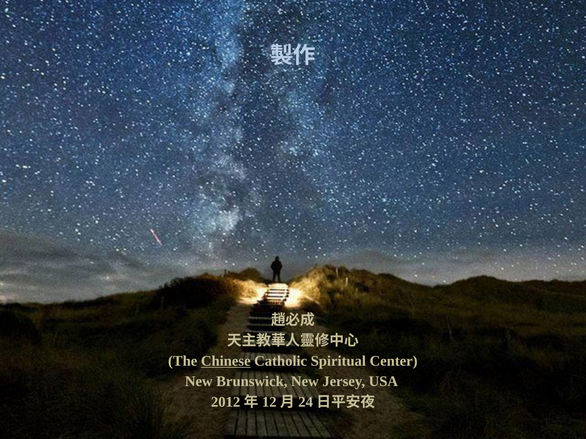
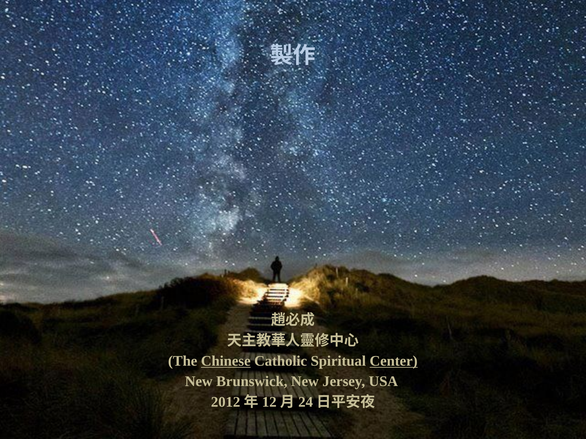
Center underline: none -> present (394, 361)
